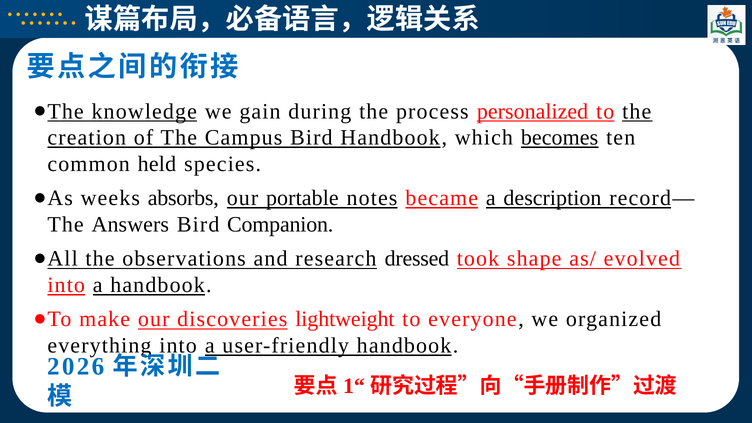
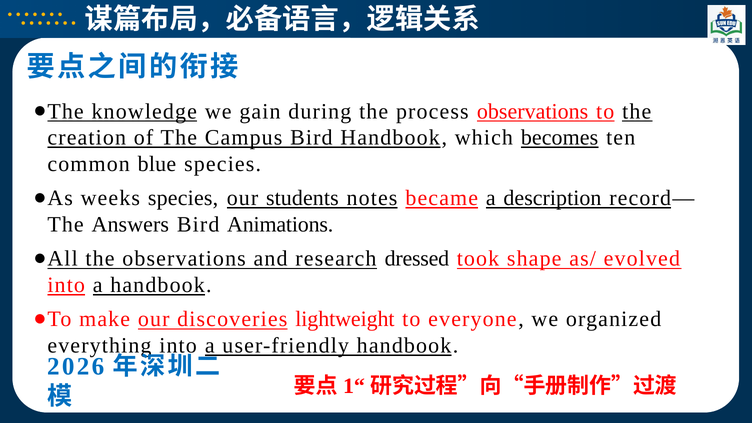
process personalized: personalized -> observations (533, 111)
held: held -> blue (157, 164)
weeks absorbs: absorbs -> species (183, 198)
portable: portable -> students (302, 198)
Companion: Companion -> Animations (280, 225)
